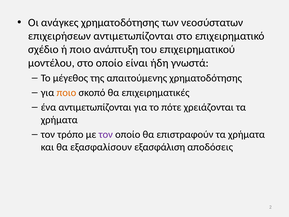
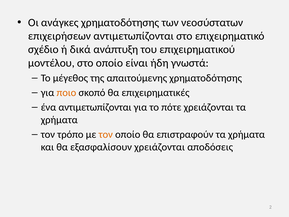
ή ποιο: ποιο -> δικά (80, 49)
τον colour: purple -> orange (106, 134)
εξασφαλίσουν εξασφάλιση: εξασφάλιση -> χρειάζονται (160, 147)
